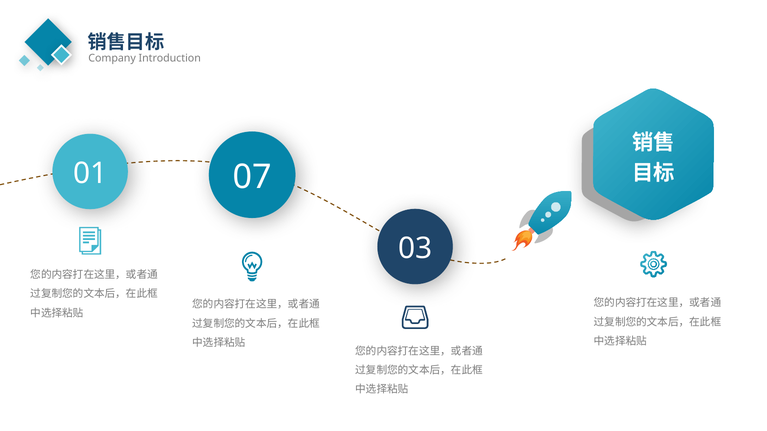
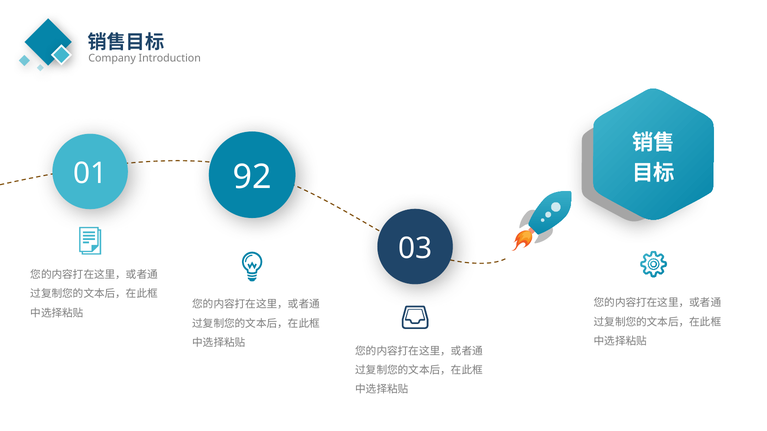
07: 07 -> 92 (252, 177)
